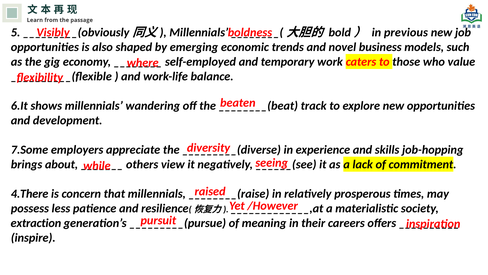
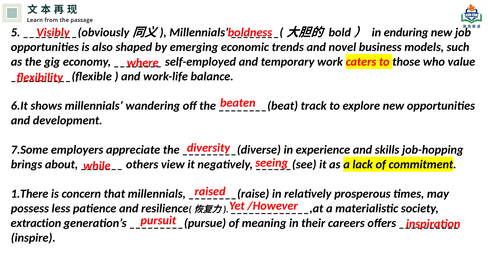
previous: previous -> enduring (406, 32)
4.There: 4.There -> 1.There (30, 193)
